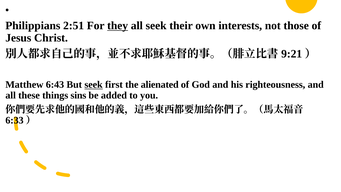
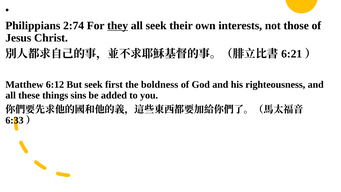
2:51: 2:51 -> 2:74 (74, 26)
9:21: 9:21 -> 6:21 (292, 54)
6:43: 6:43 -> 6:12 (55, 85)
seek underline: present -> none (94, 85)
alienated: alienated -> boldness (160, 85)
